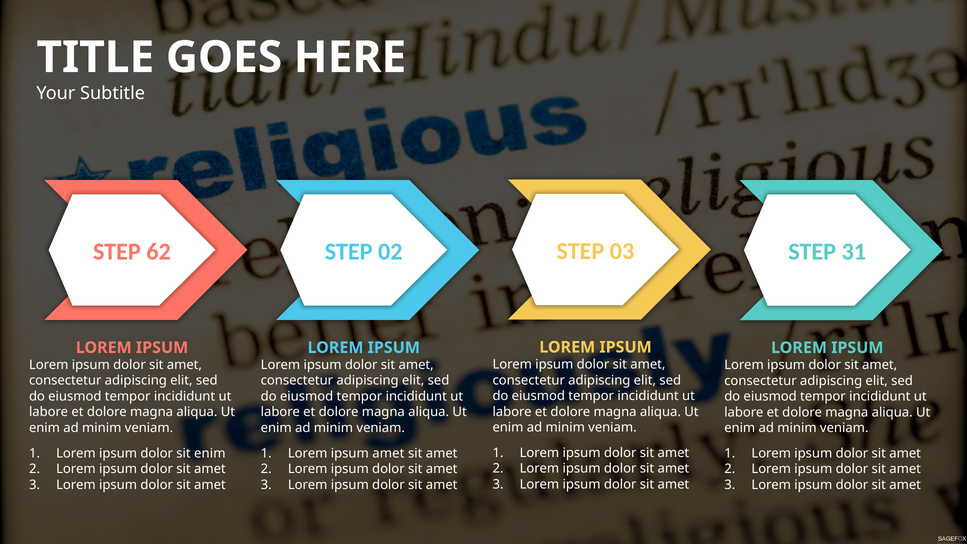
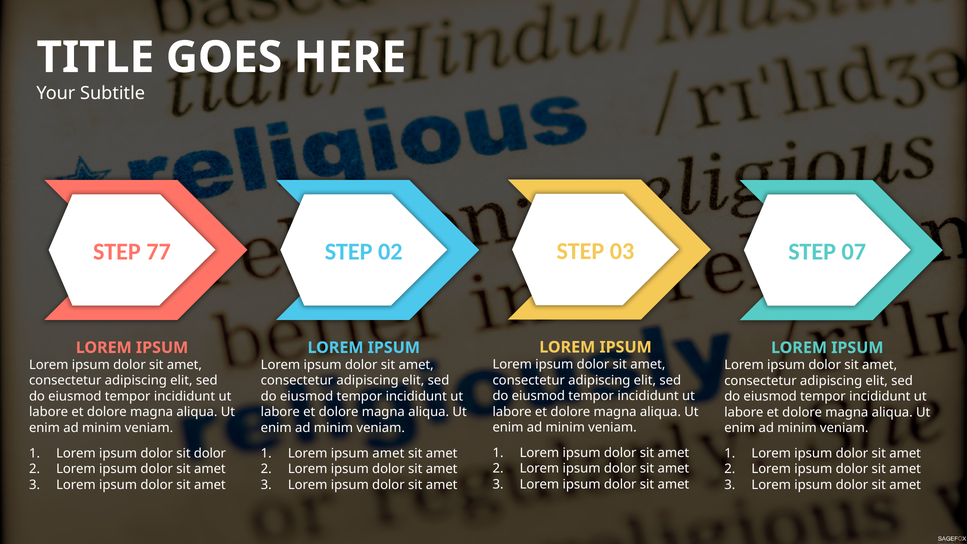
62: 62 -> 77 (159, 252)
31: 31 -> 07 (854, 252)
sit enim: enim -> dolor (210, 453)
